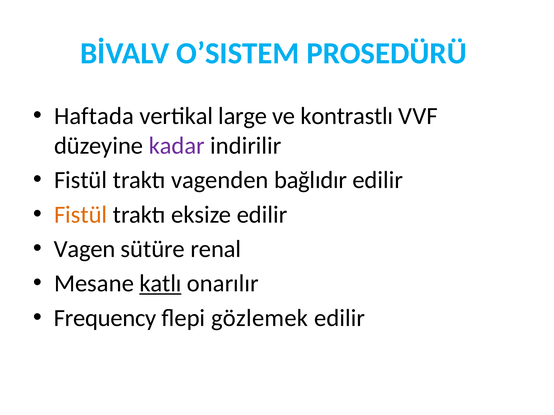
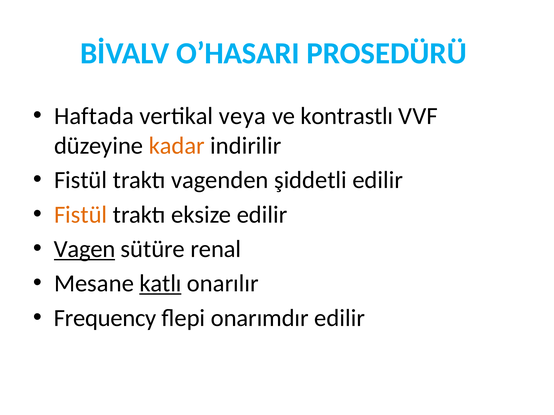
O’SISTEM: O’SISTEM -> O’HASARI (238, 53)
large: large -> veya (242, 116)
kadar colour: purple -> orange (177, 146)
bağlıdır: bağlıdır -> şiddetli (310, 180)
Vagen underline: none -> present (85, 249)
gözlemek: gözlemek -> onarımdır (260, 318)
